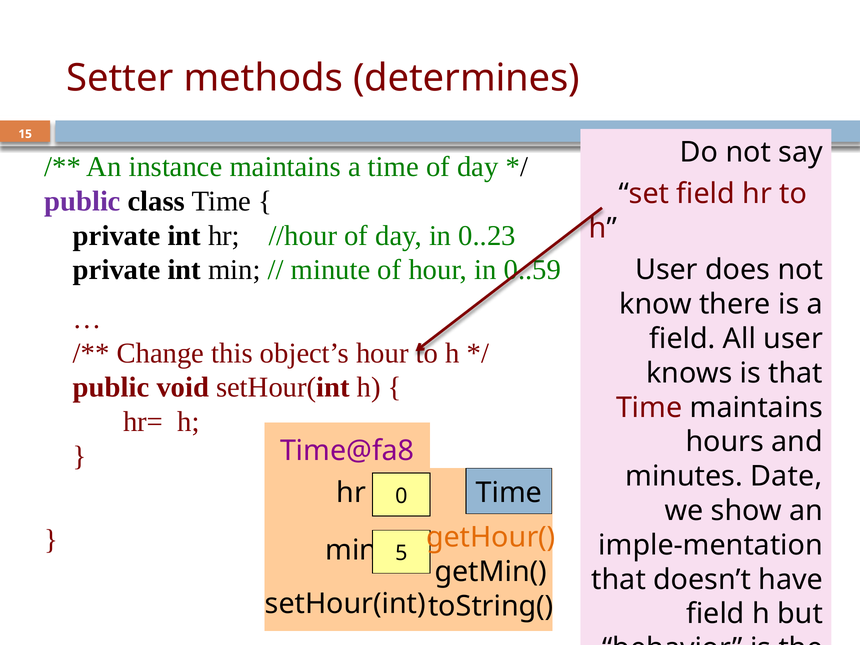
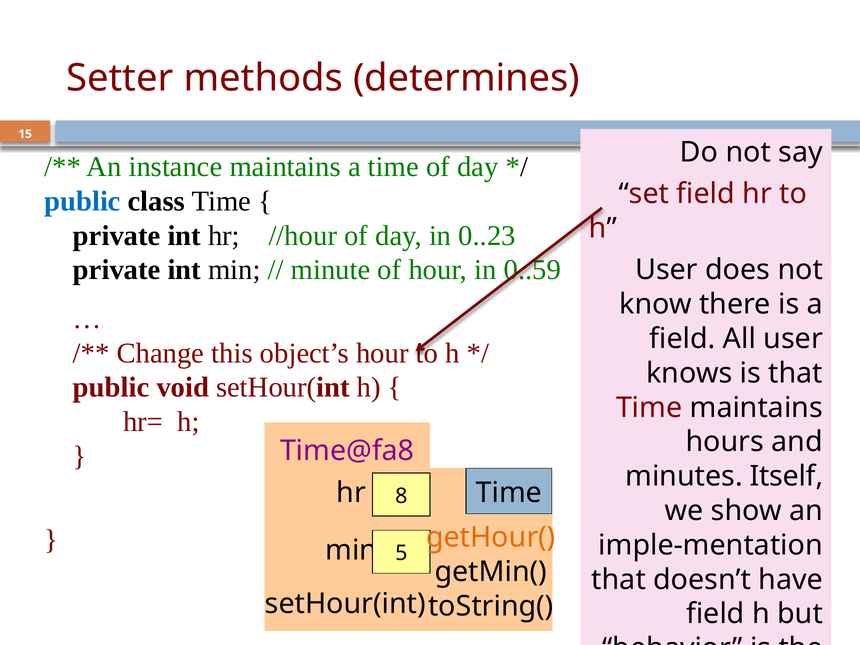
public colour: purple -> blue (82, 201)
Date: Date -> Itself (787, 476)
0: 0 -> 8 (401, 496)
